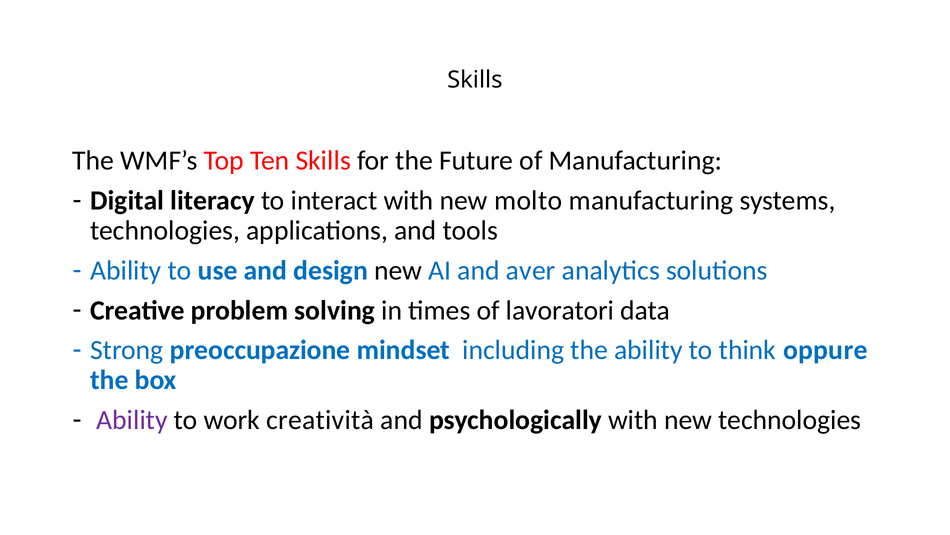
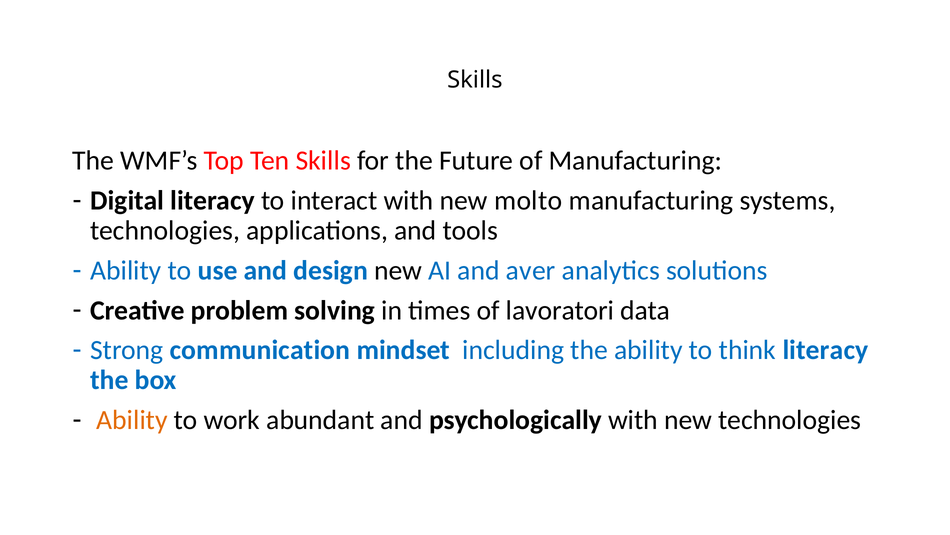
preoccupazione: preoccupazione -> communication (260, 350)
think oppure: oppure -> literacy (825, 350)
Ability colour: purple -> orange (132, 420)
creatività: creatività -> abundant (320, 420)
